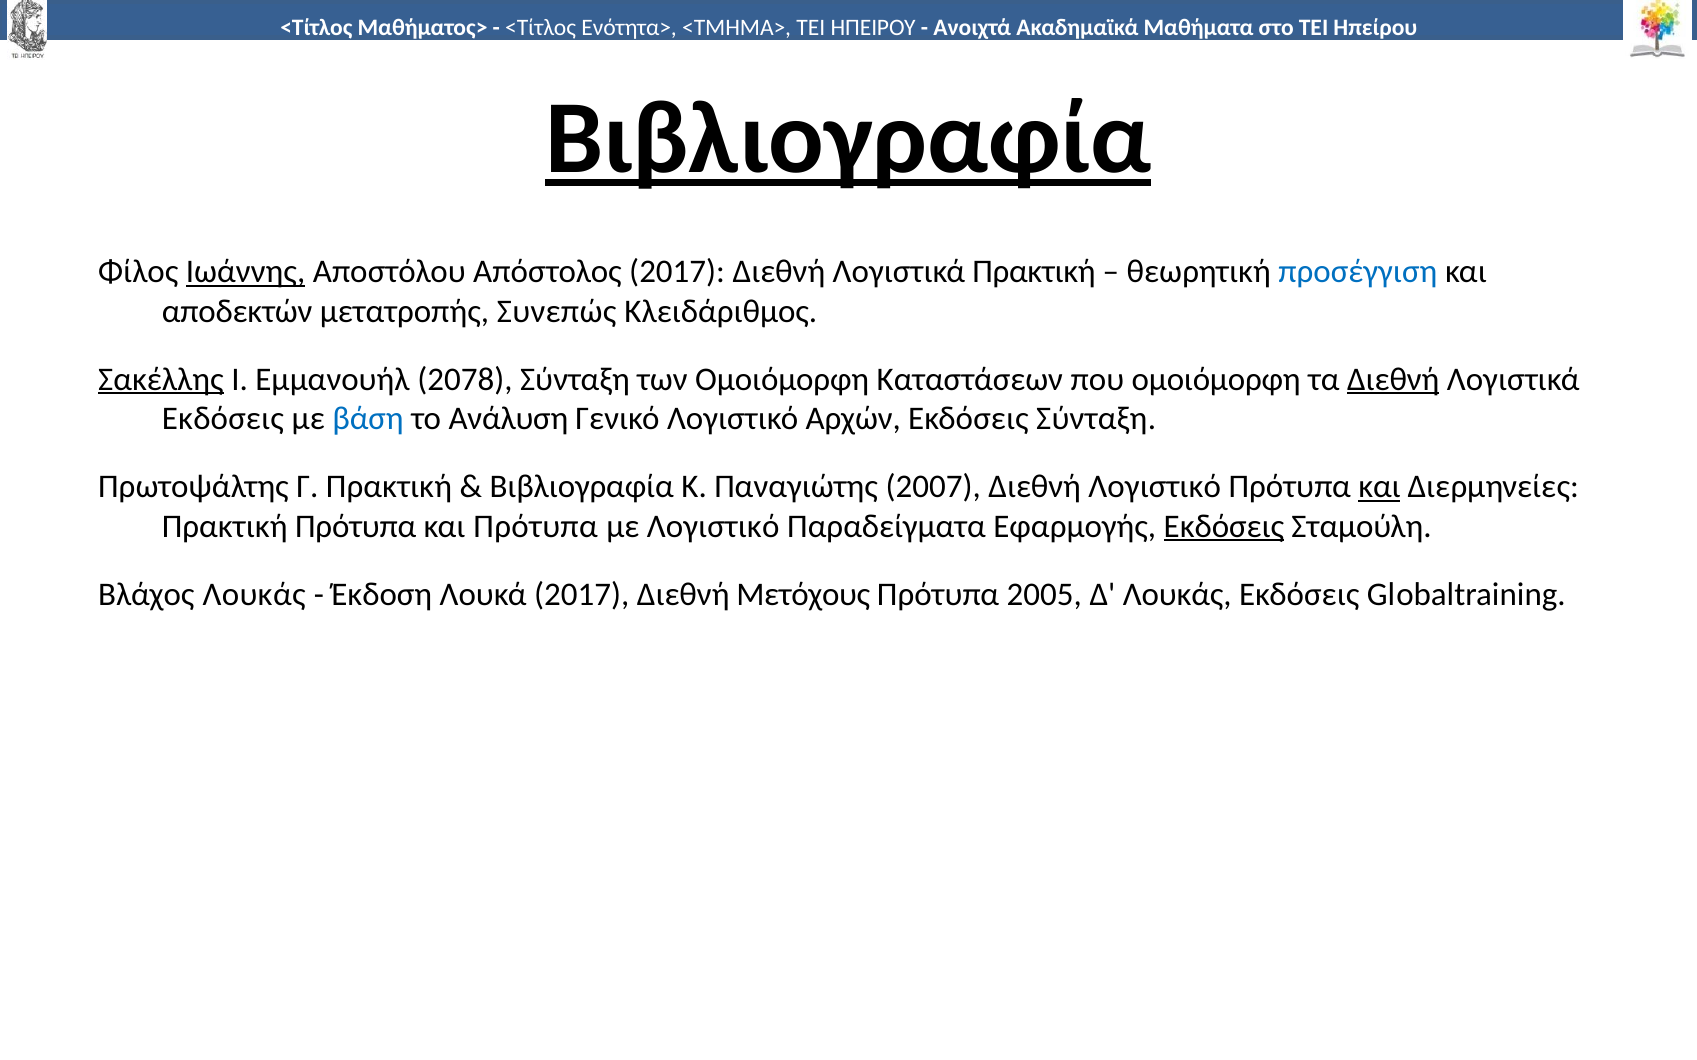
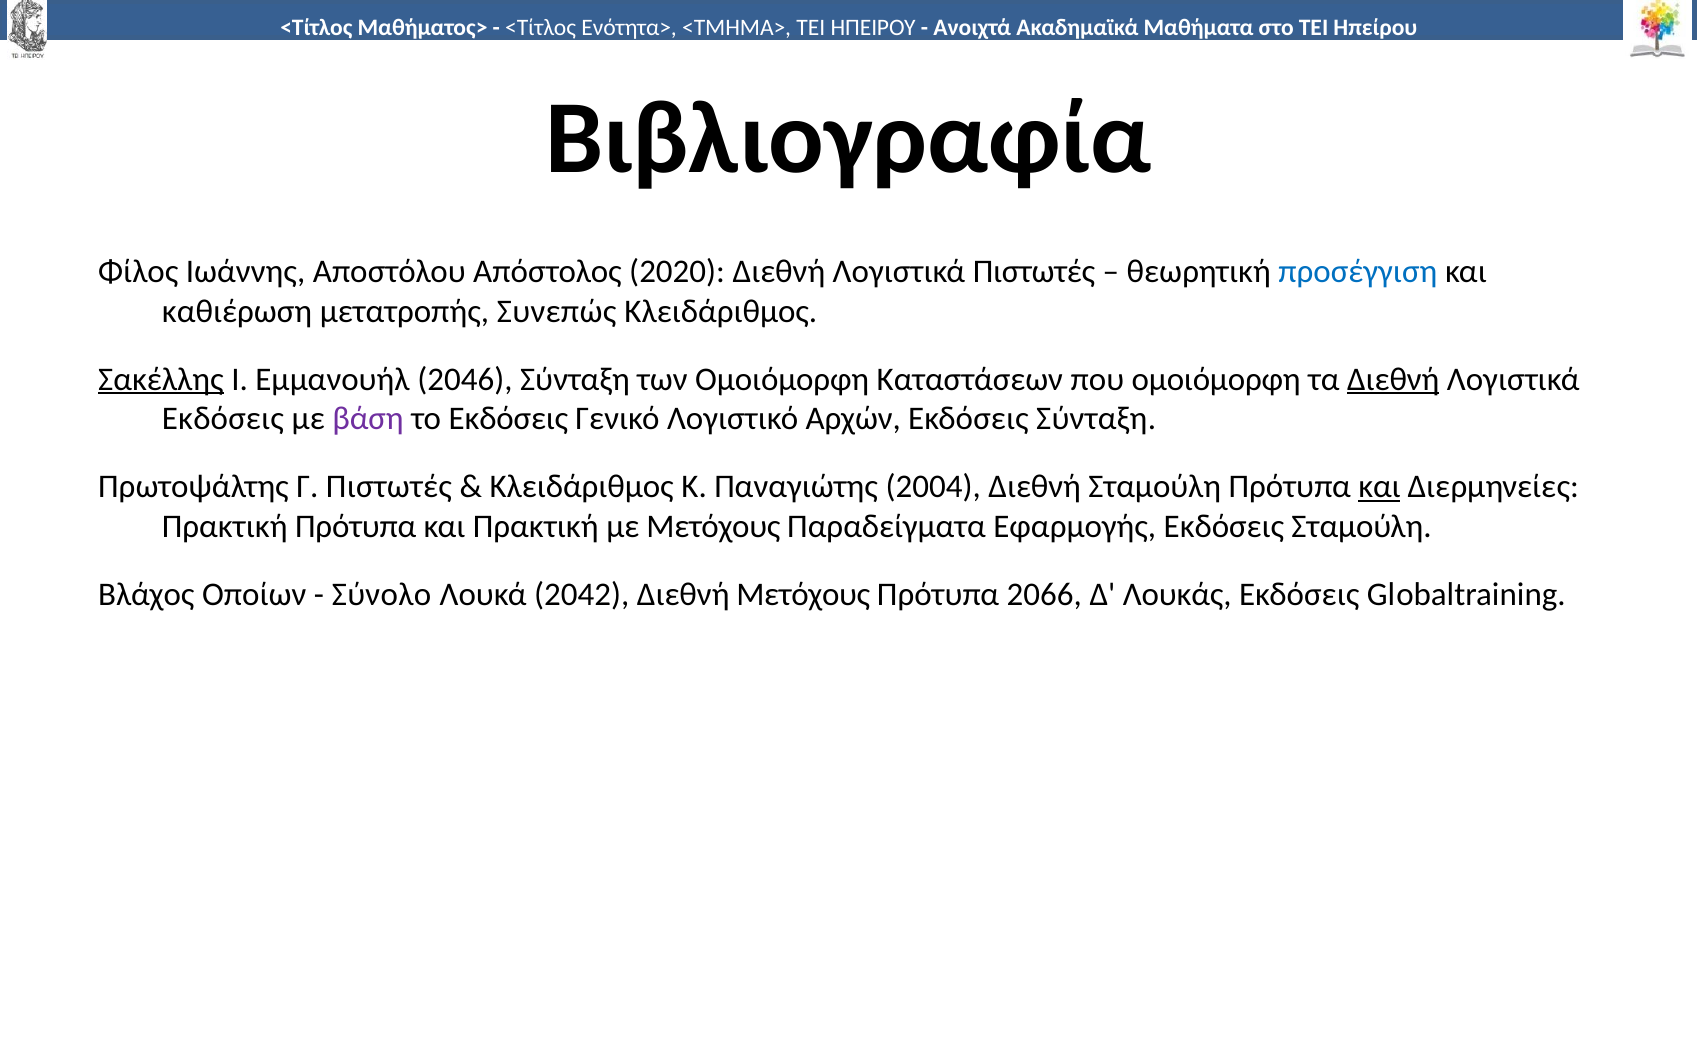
Βιβλιογραφία underline: present -> none (848, 138)
Ιωάννης underline: present -> none (245, 272)
Απόστολος 2017: 2017 -> 2020 (677, 272)
Λογιστικά Πρακτική: Πρακτική -> Πιστωτές (1034, 272)
αποδεκτών: αποδεκτών -> καθιέρωση (237, 312)
2078: 2078 -> 2046 (465, 379)
βάση colour: blue -> purple (368, 419)
το Ανάλυση: Ανάλυση -> Εκδόσεις (508, 419)
Γ Πρακτική: Πρακτική -> Πιστωτές (389, 487)
Βιβλιογραφία: Βιβλιογραφία -> Κλειδάριθμος (582, 487)
2007: 2007 -> 2004 (933, 487)
Διεθνή Λογιστικό: Λογιστικό -> Σταμούλη (1155, 487)
και Πρότυπα: Πρότυπα -> Πρακτική (536, 527)
με Λογιστικό: Λογιστικό -> Μετόχους (713, 527)
Εκδόσεις underline: present -> none (1224, 527)
Βλάχος Λουκάς: Λουκάς -> Οποίων (254, 594)
Έκδοση: Έκδοση -> Σύνολο (382, 594)
Λουκά 2017: 2017 -> 2042 (582, 594)
2005: 2005 -> 2066 (1044, 594)
